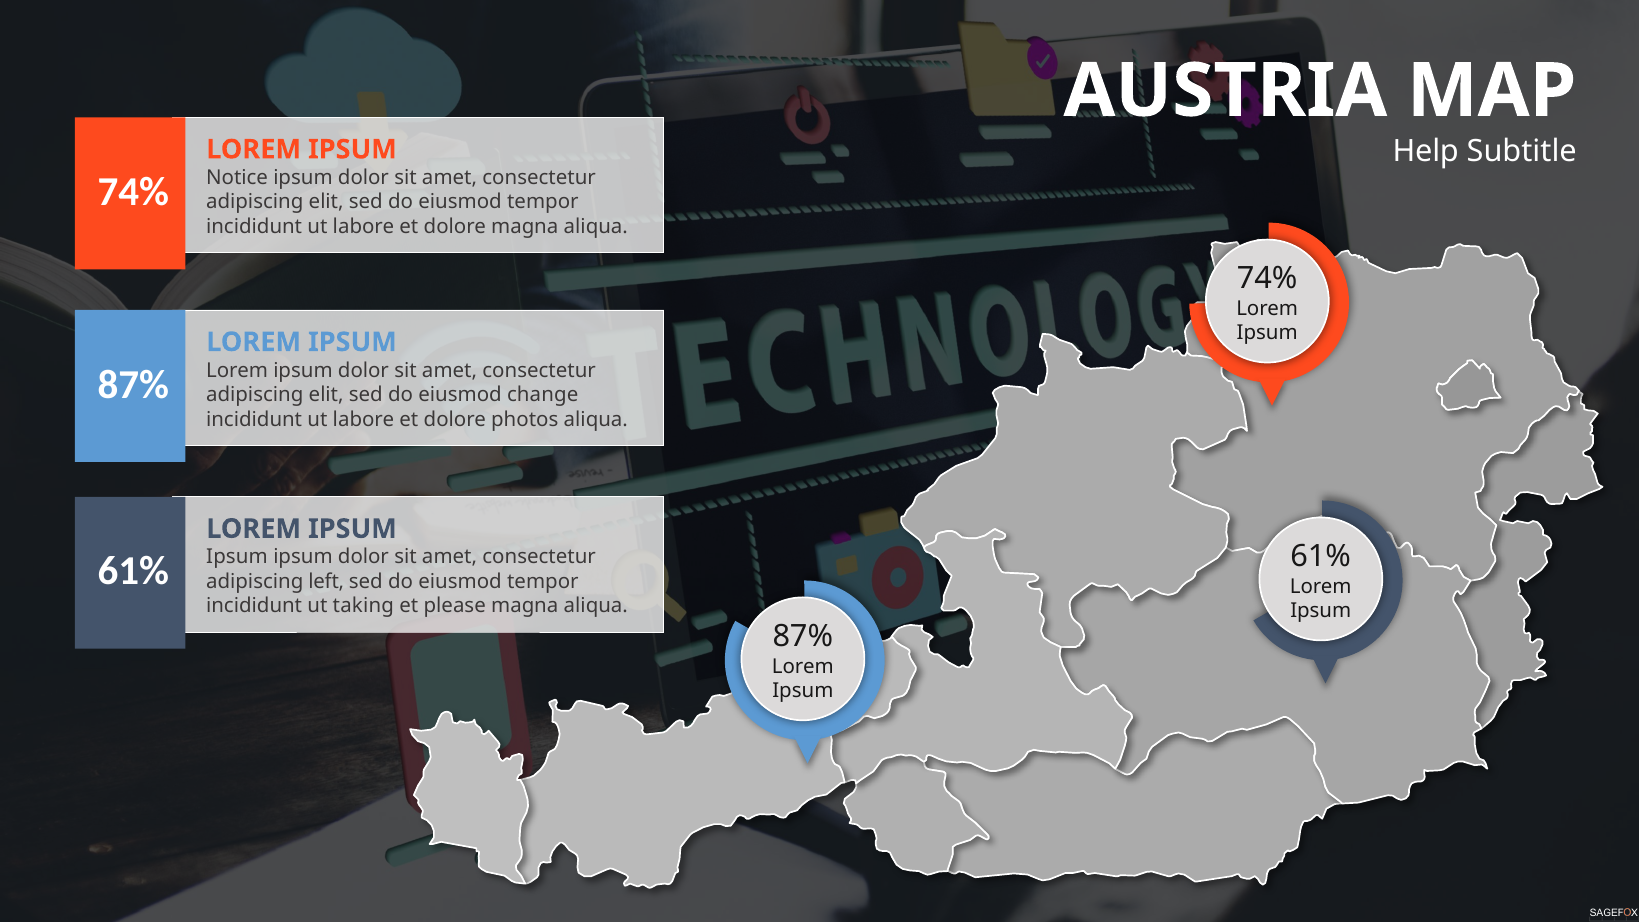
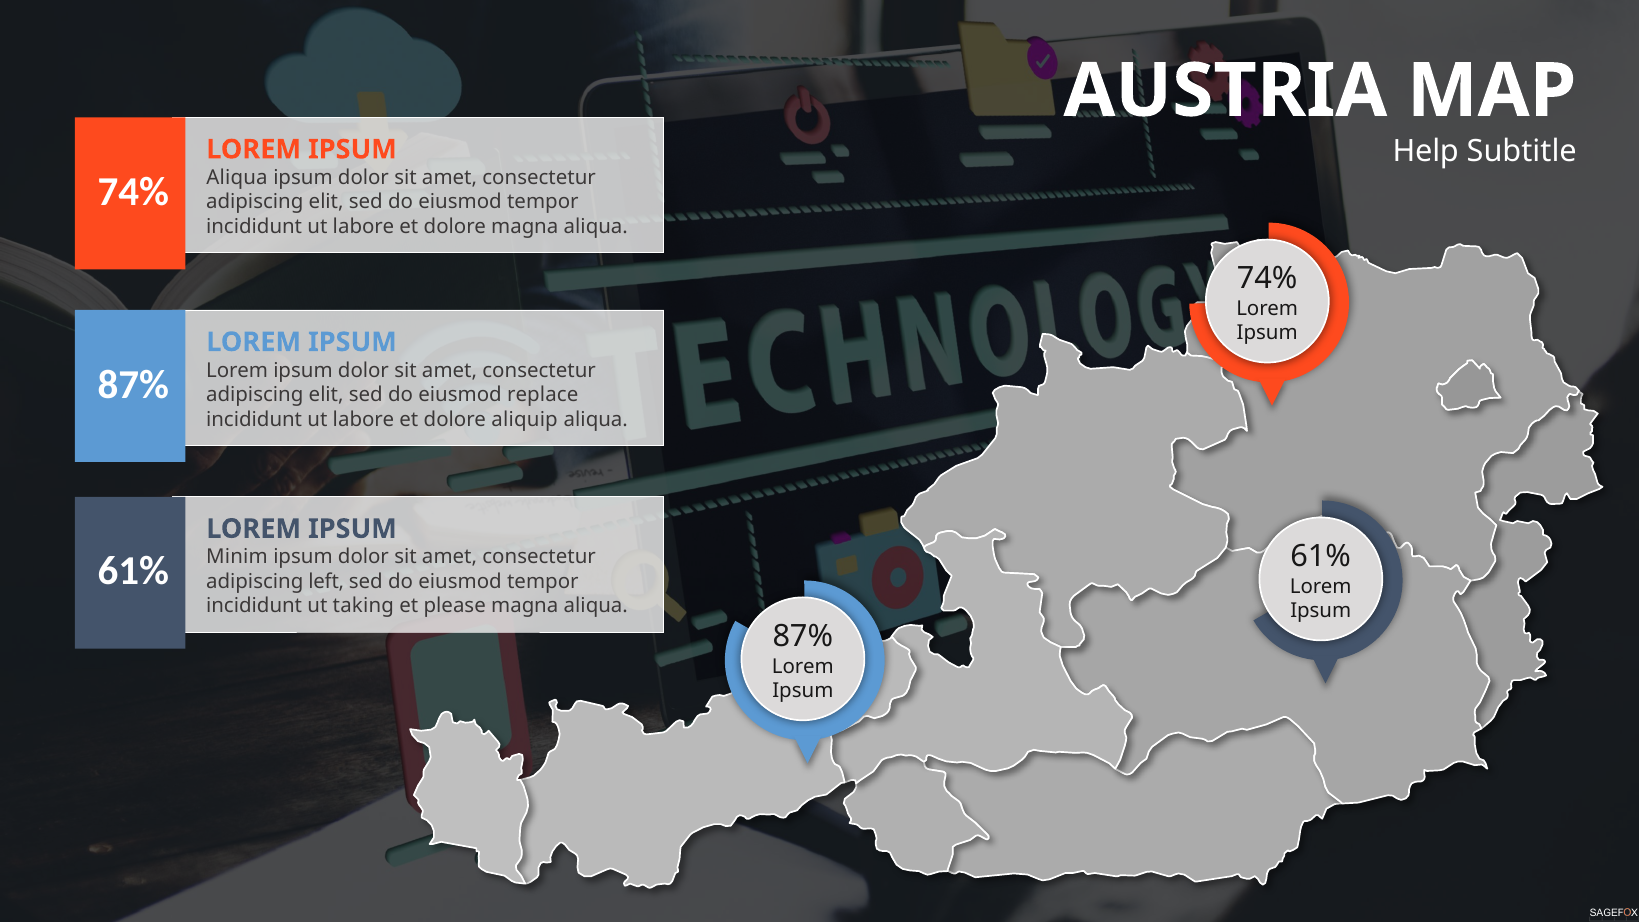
Notice: Notice -> Aliqua (237, 178)
change: change -> replace (543, 395)
photos: photos -> aliquip (525, 419)
Ipsum: Ipsum -> Minim (237, 557)
